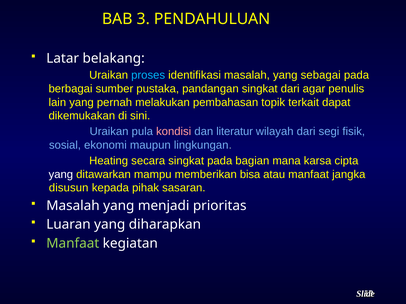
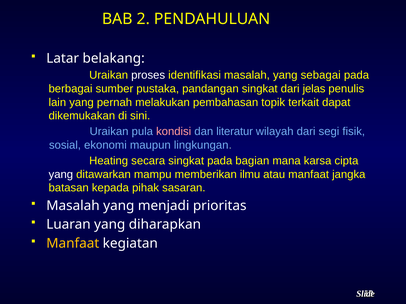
3: 3 -> 2 (143, 19)
proses colour: light blue -> white (148, 75)
agar: agar -> jelas (314, 89)
bisa: bisa -> ilmu (250, 175)
disusun: disusun -> batasan (69, 188)
Manfaat colour: light green -> yellow (73, 244)
